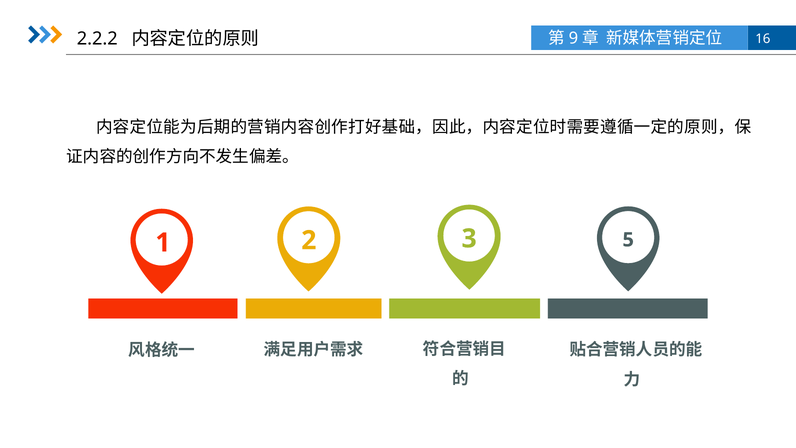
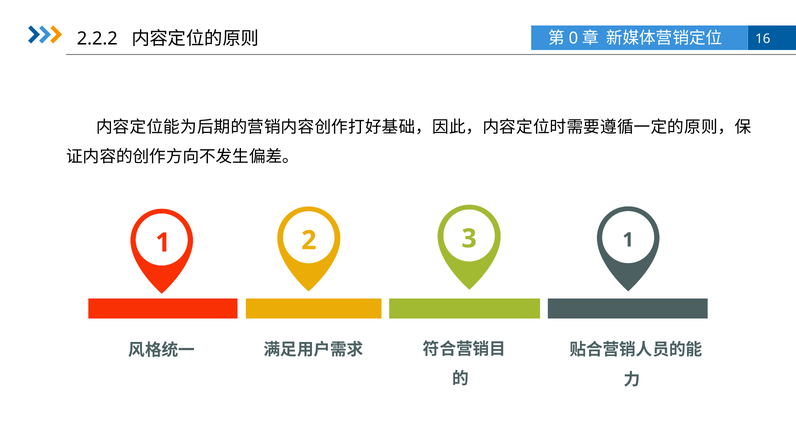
9: 9 -> 0 (573, 38)
3 5: 5 -> 1 (628, 240)
